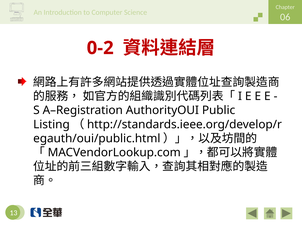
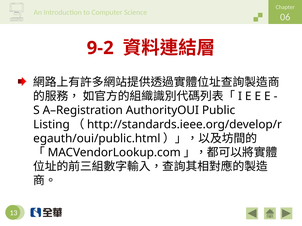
0-2: 0-2 -> 9-2 (100, 48)
